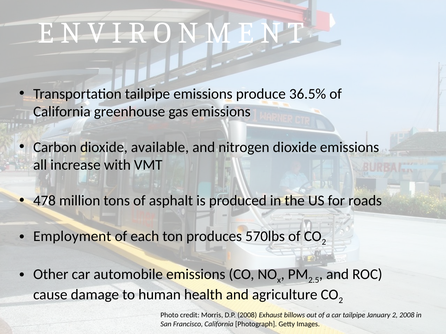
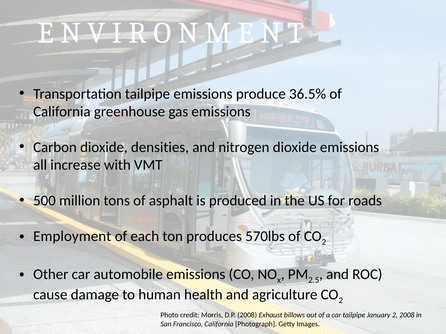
available: available -> densities (160, 147)
478: 478 -> 500 (44, 201)
